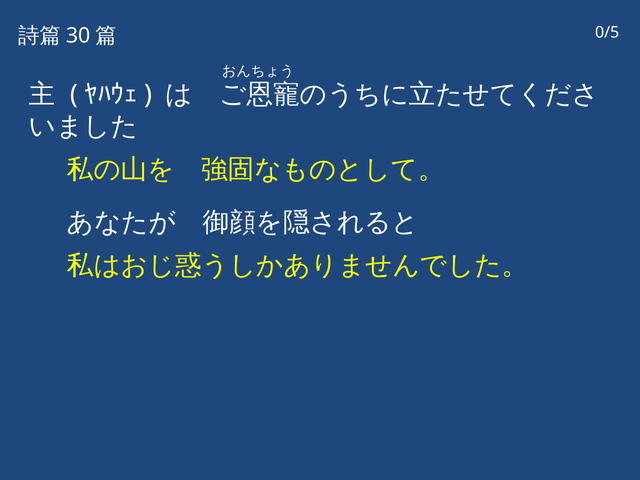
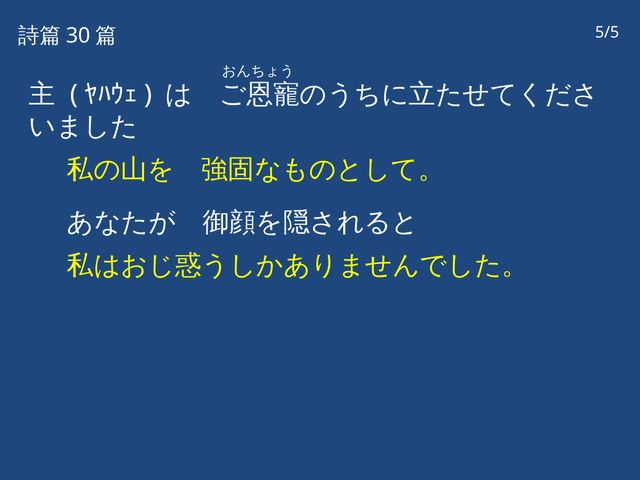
0/5: 0/5 -> 5/5 (607, 32)
